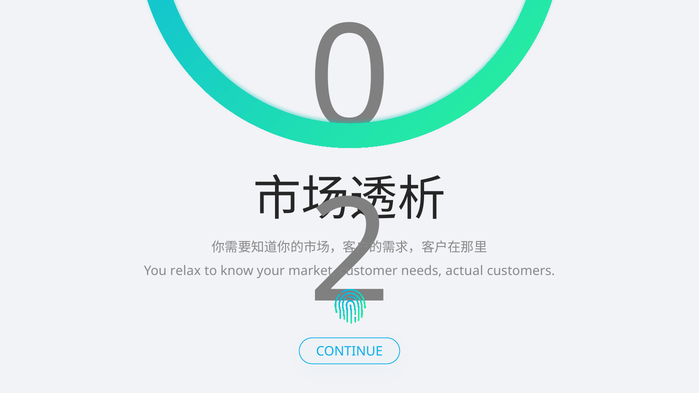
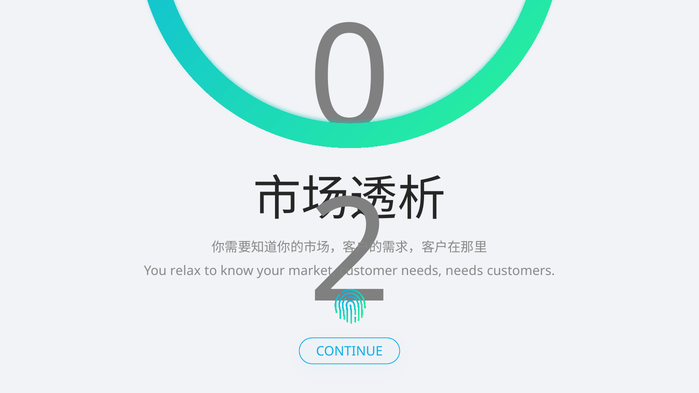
needs actual: actual -> needs (464, 271)
